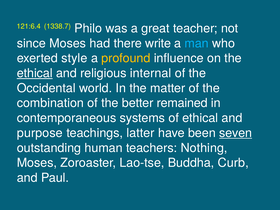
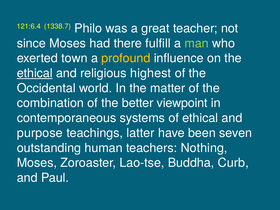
write: write -> fulfill (158, 43)
man colour: light blue -> light green (197, 43)
style: style -> town (74, 58)
internal: internal -> highest (151, 73)
remained: remained -> viewpoint (182, 103)
seven underline: present -> none (236, 133)
